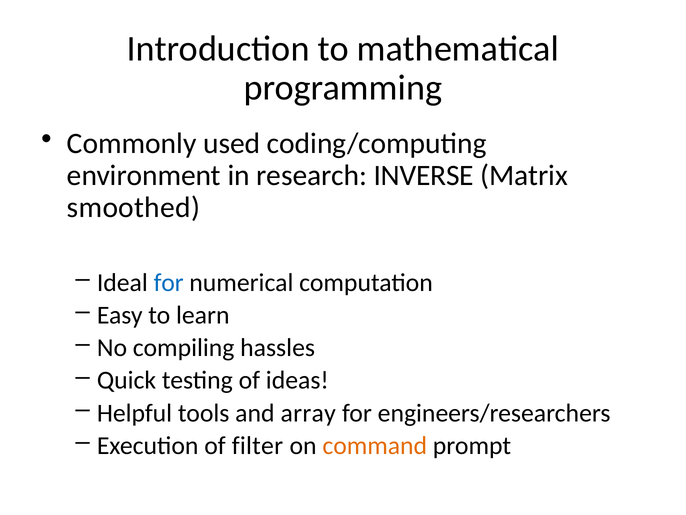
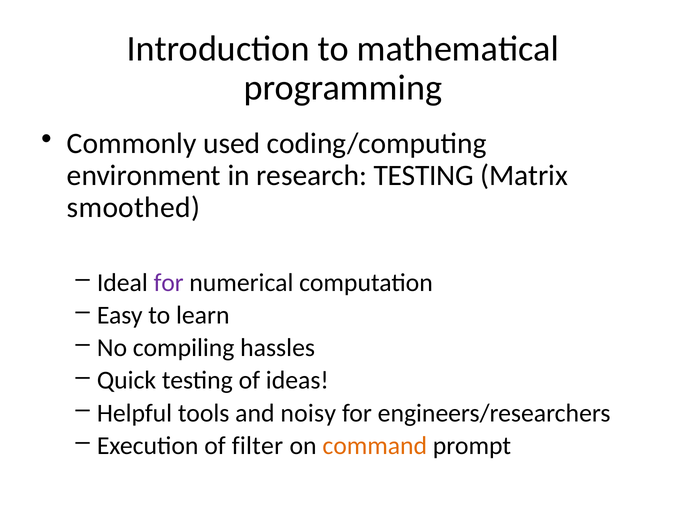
research INVERSE: INVERSE -> TESTING (424, 175)
for colour: blue -> purple (169, 282)
array: array -> noisy (308, 413)
